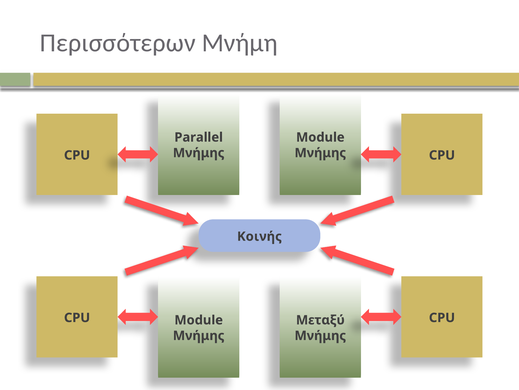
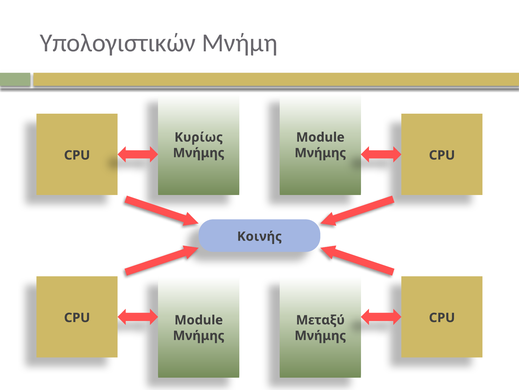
Περισσότερων: Περισσότερων -> Υπολογιστικών (118, 43)
Parallel: Parallel -> Κυρίως (199, 137)
